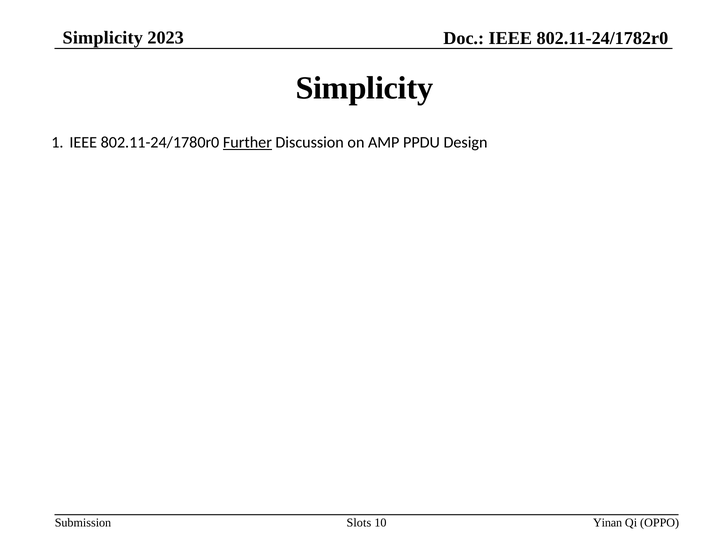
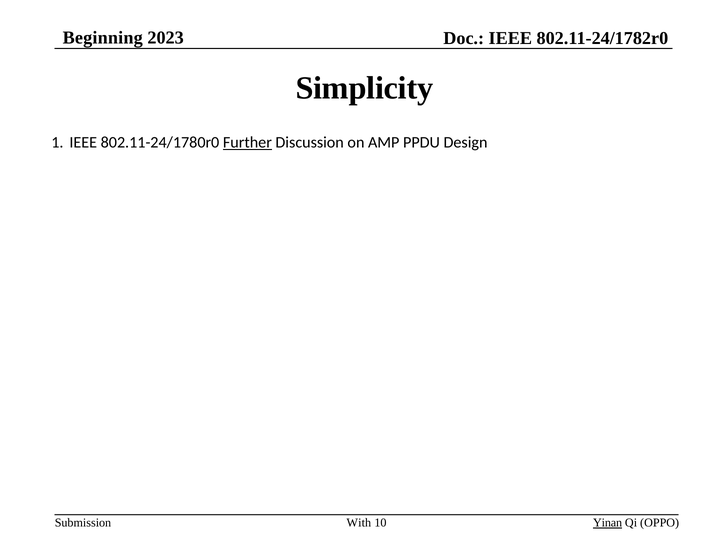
Simplicity: Simplicity -> Beginning (103, 38)
Slots: Slots -> With (359, 523)
Yinan underline: none -> present (608, 523)
